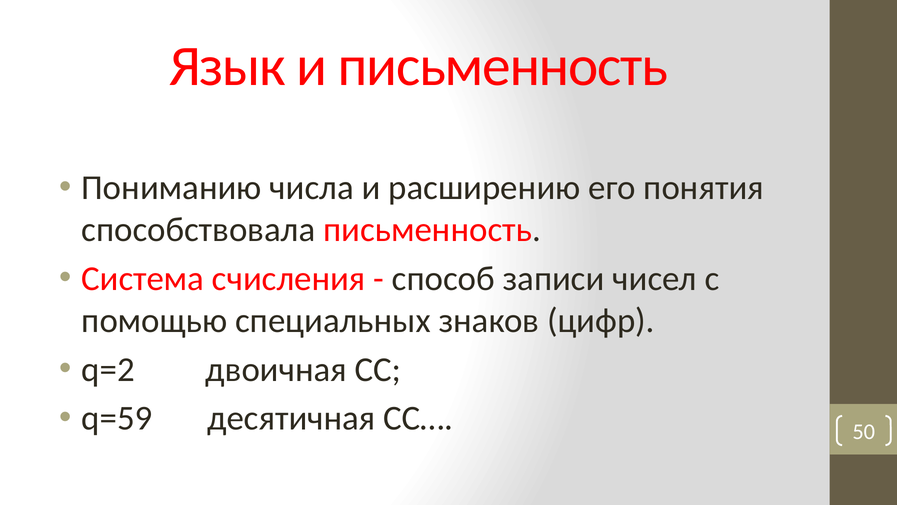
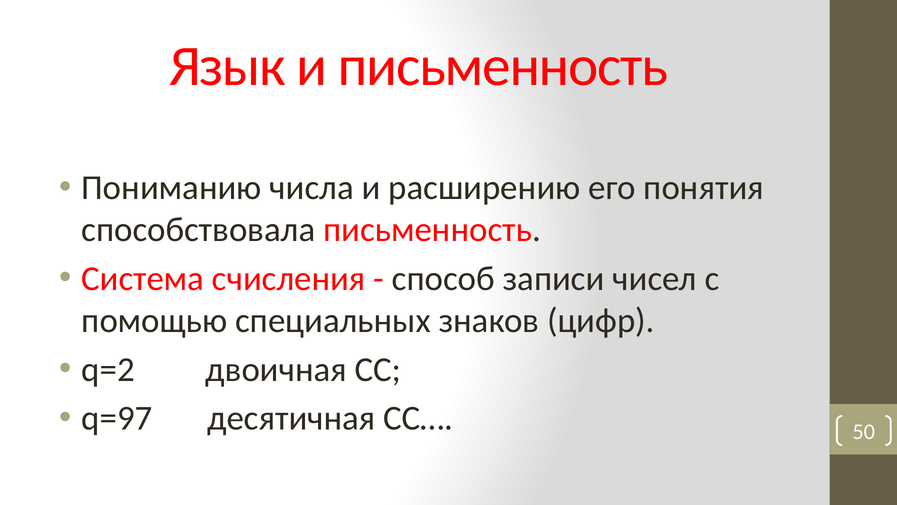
q=59: q=59 -> q=97 (117, 418)
